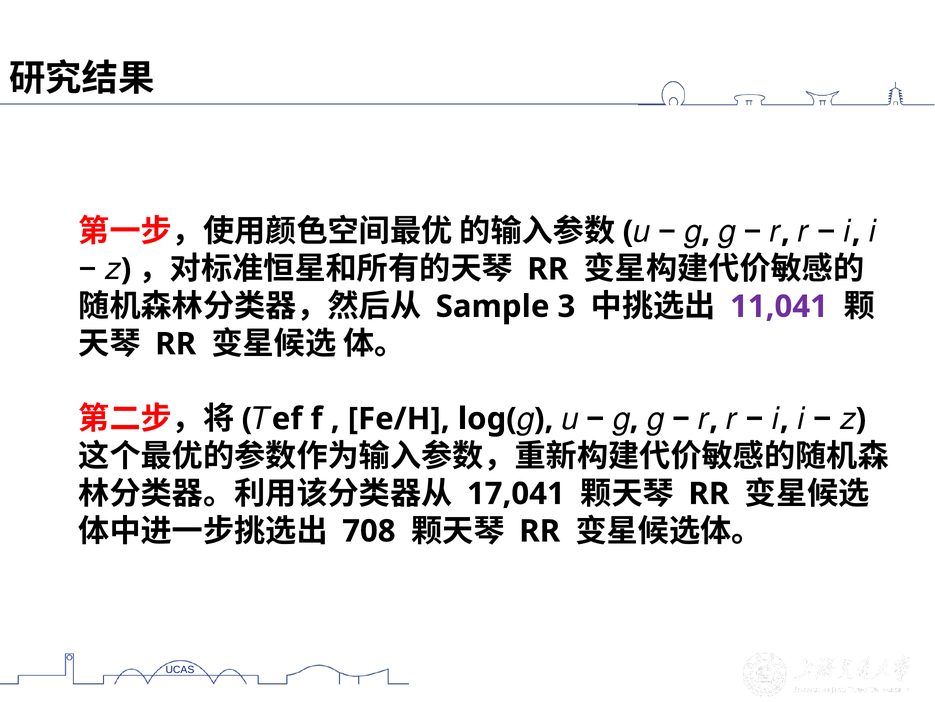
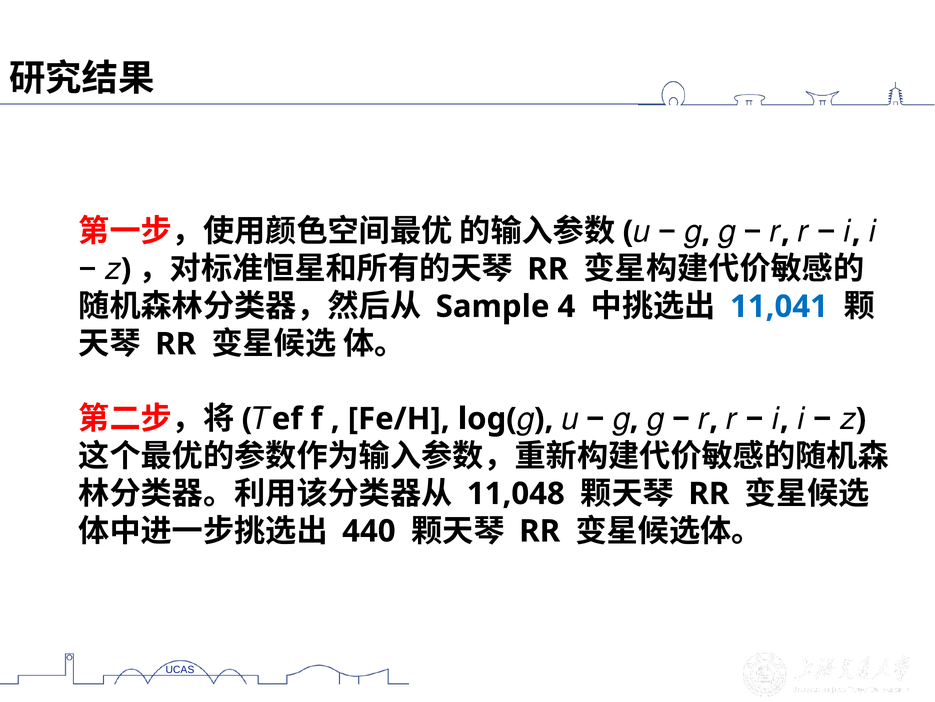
3: 3 -> 4 (566, 306)
11,041 colour: purple -> blue (779, 306)
17,041: 17,041 -> 11,048 (516, 493)
708: 708 -> 440 (369, 531)
